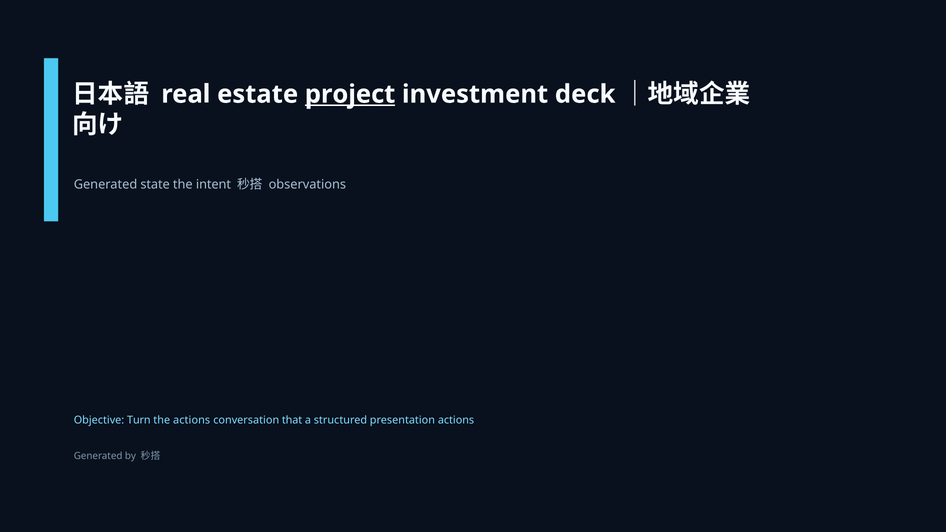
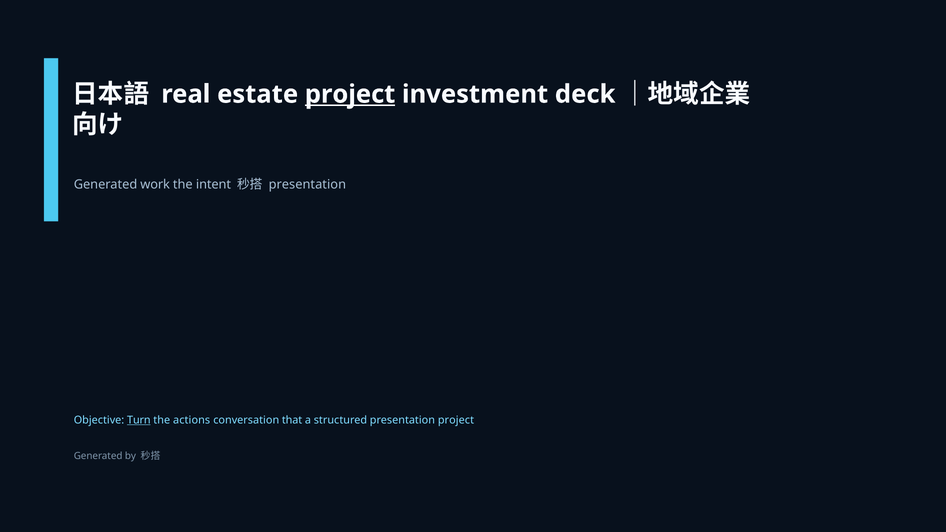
state: state -> work (155, 185)
observations: observations -> presentation (307, 185)
Turn underline: none -> present (139, 420)
presentation actions: actions -> project (456, 420)
